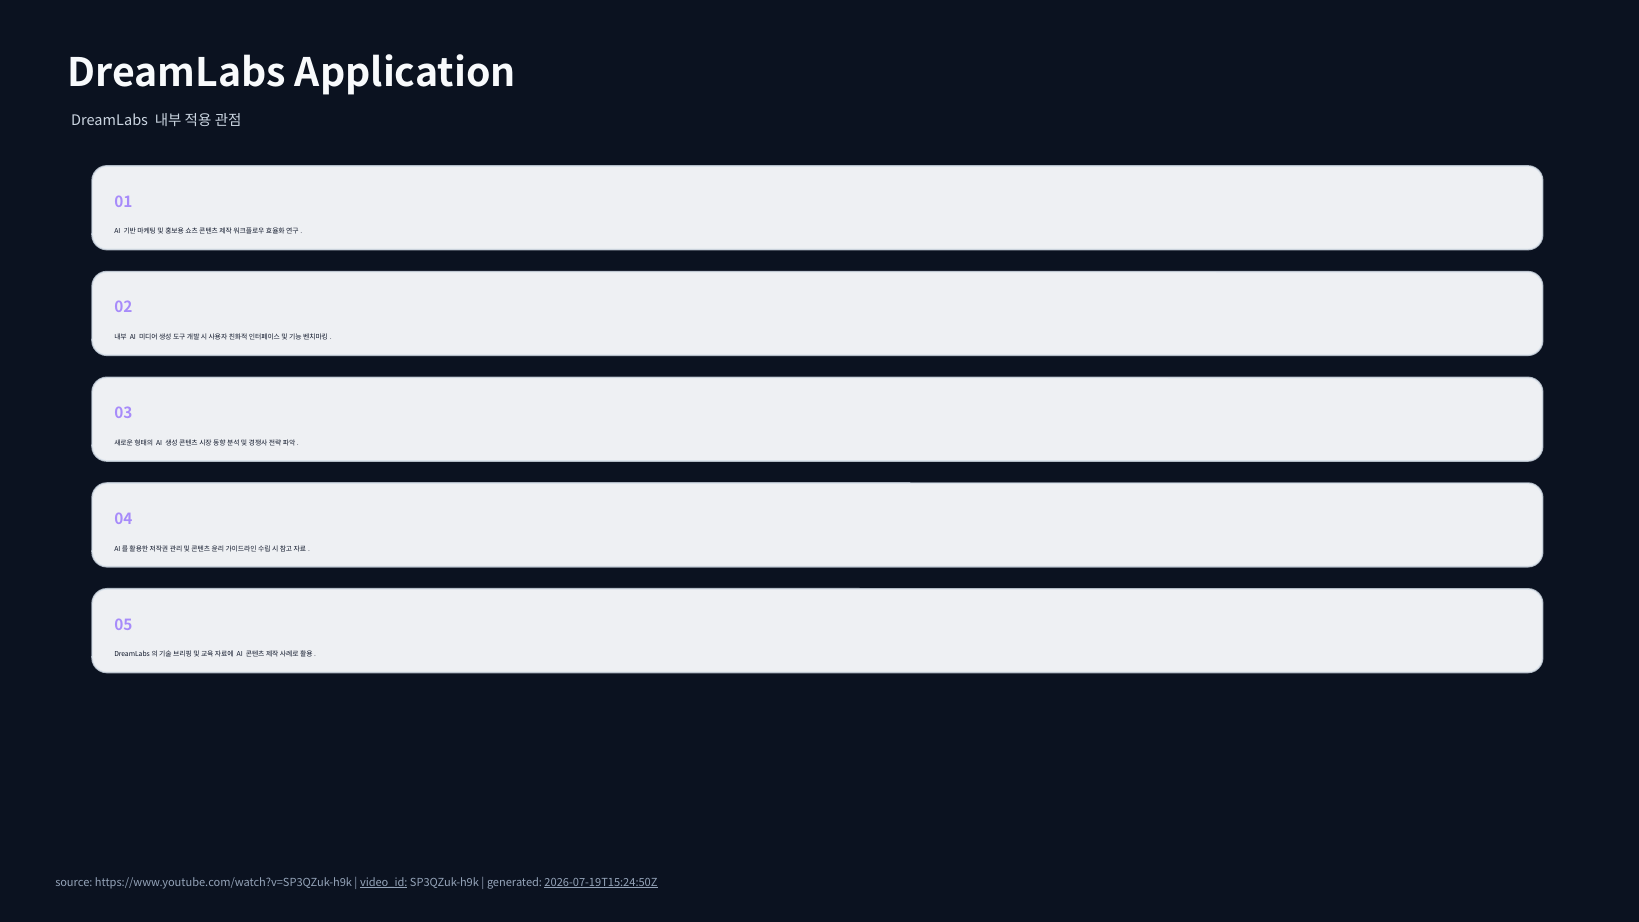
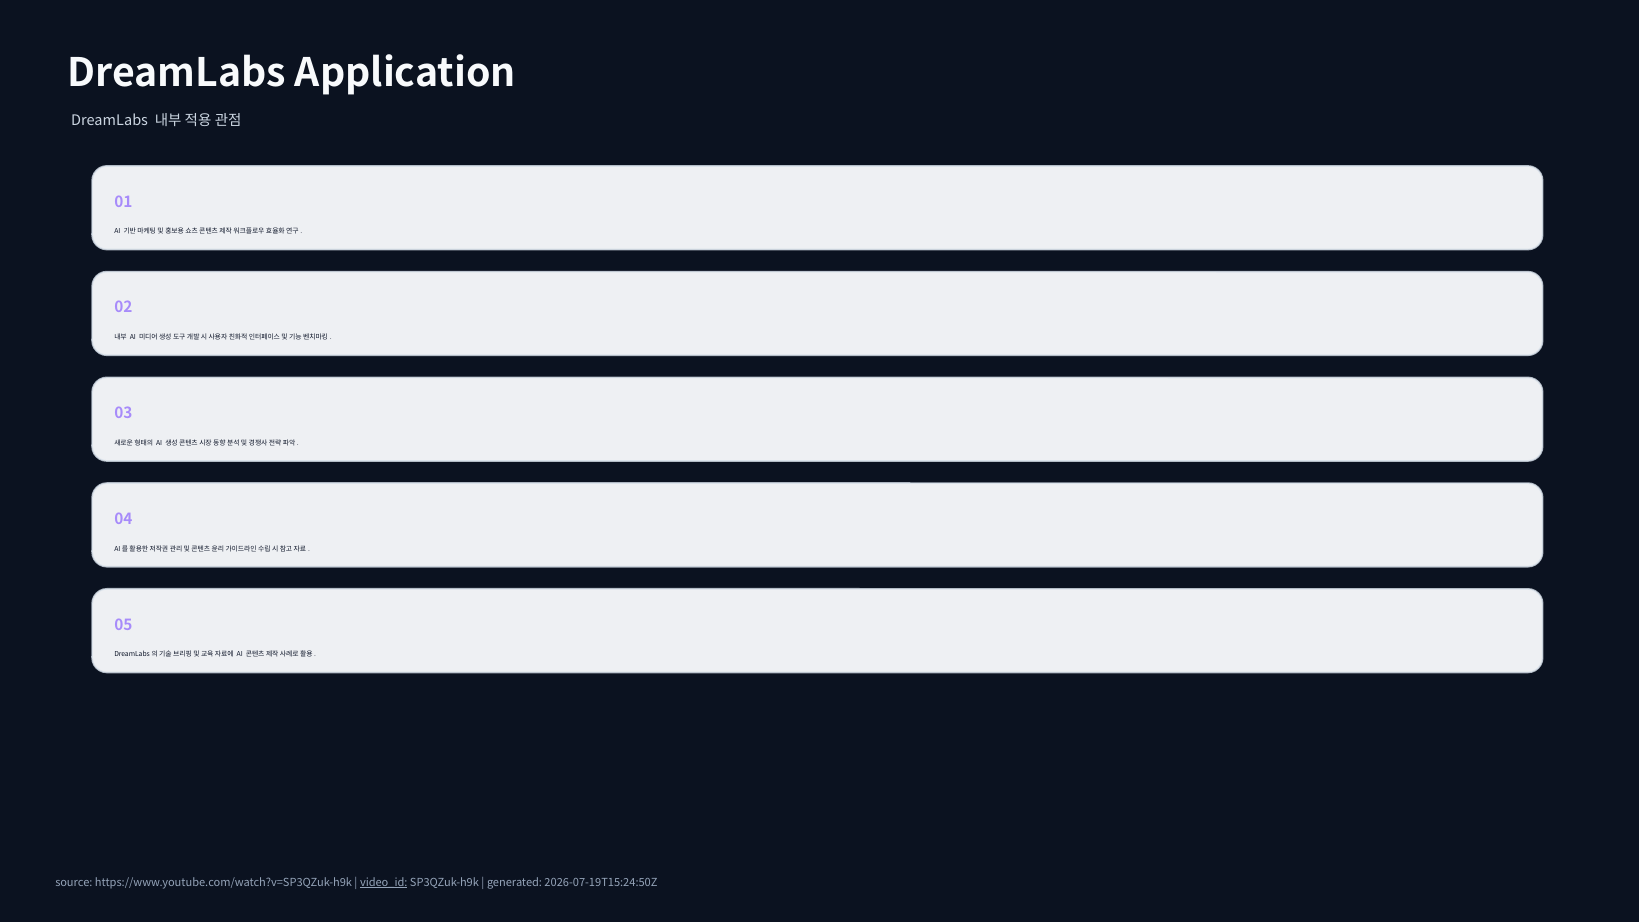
2026-07-19T15:24:50Z underline: present -> none (601, 883)
